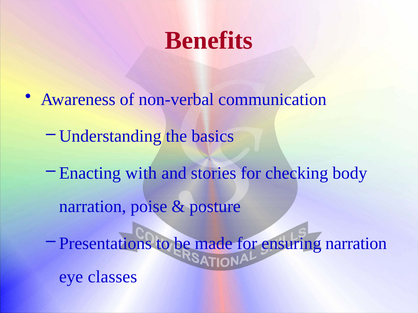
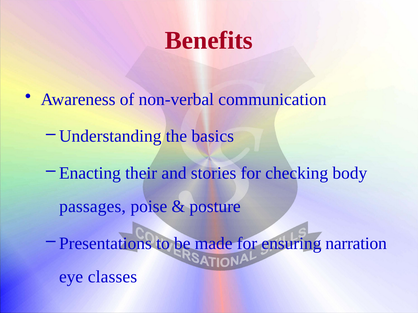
with: with -> their (141, 173)
narration: narration -> passages (93, 207)
